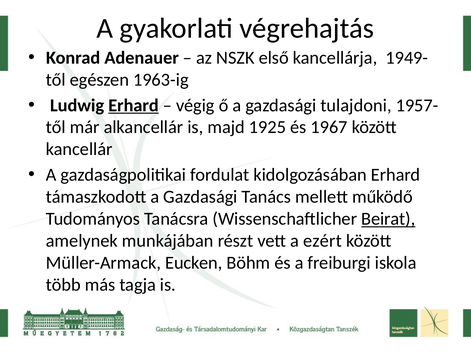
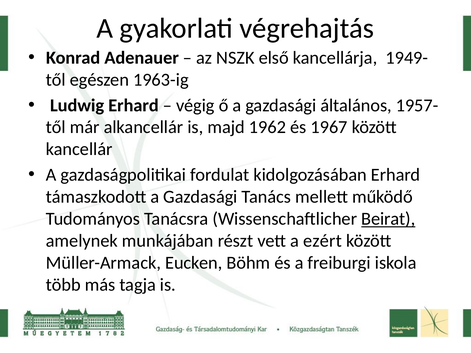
Erhard underline: present -> none (133, 105)
tulajdoni: tulajdoni -> általános (356, 105)
1925: 1925 -> 1962 (267, 127)
